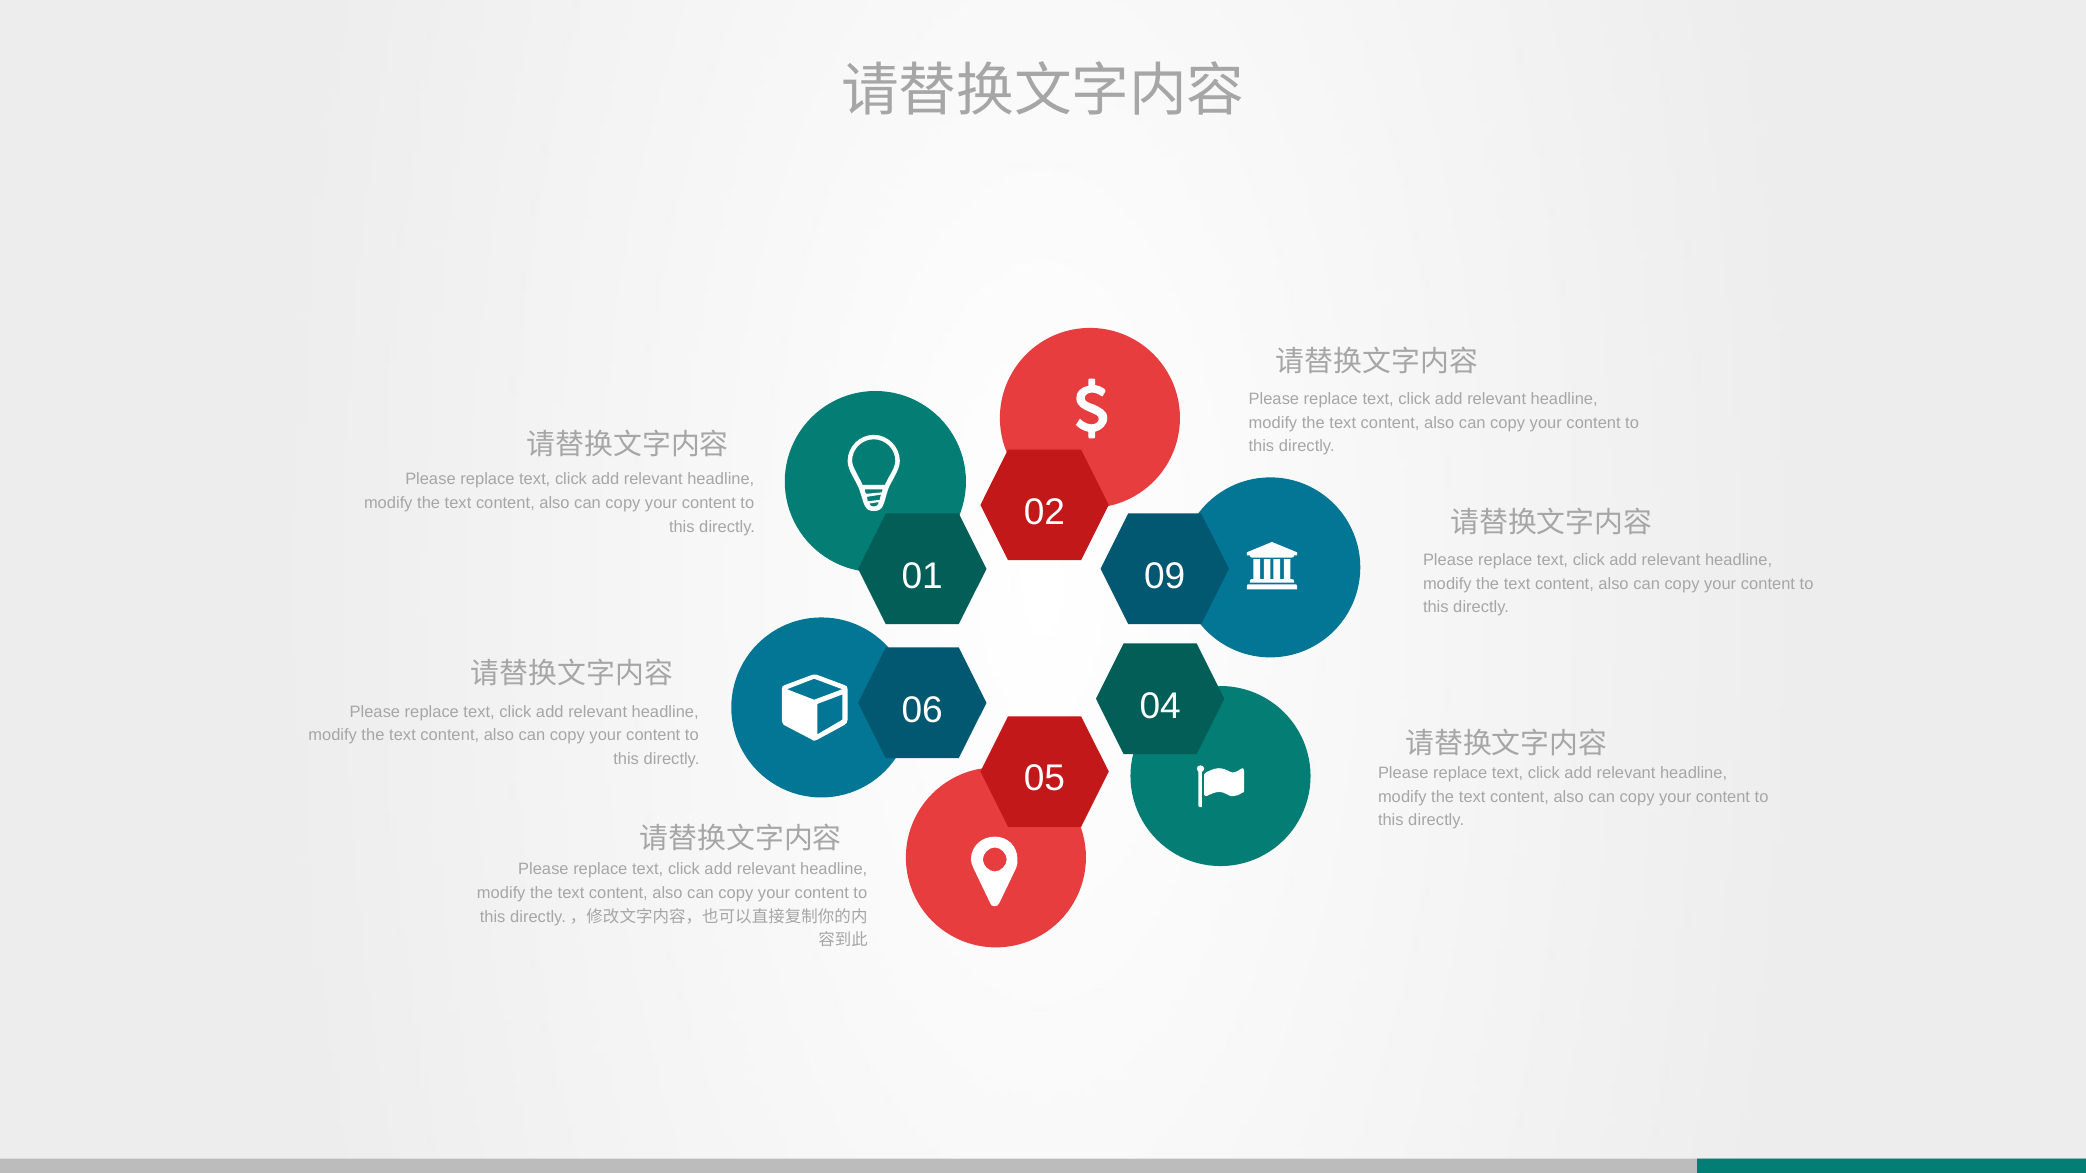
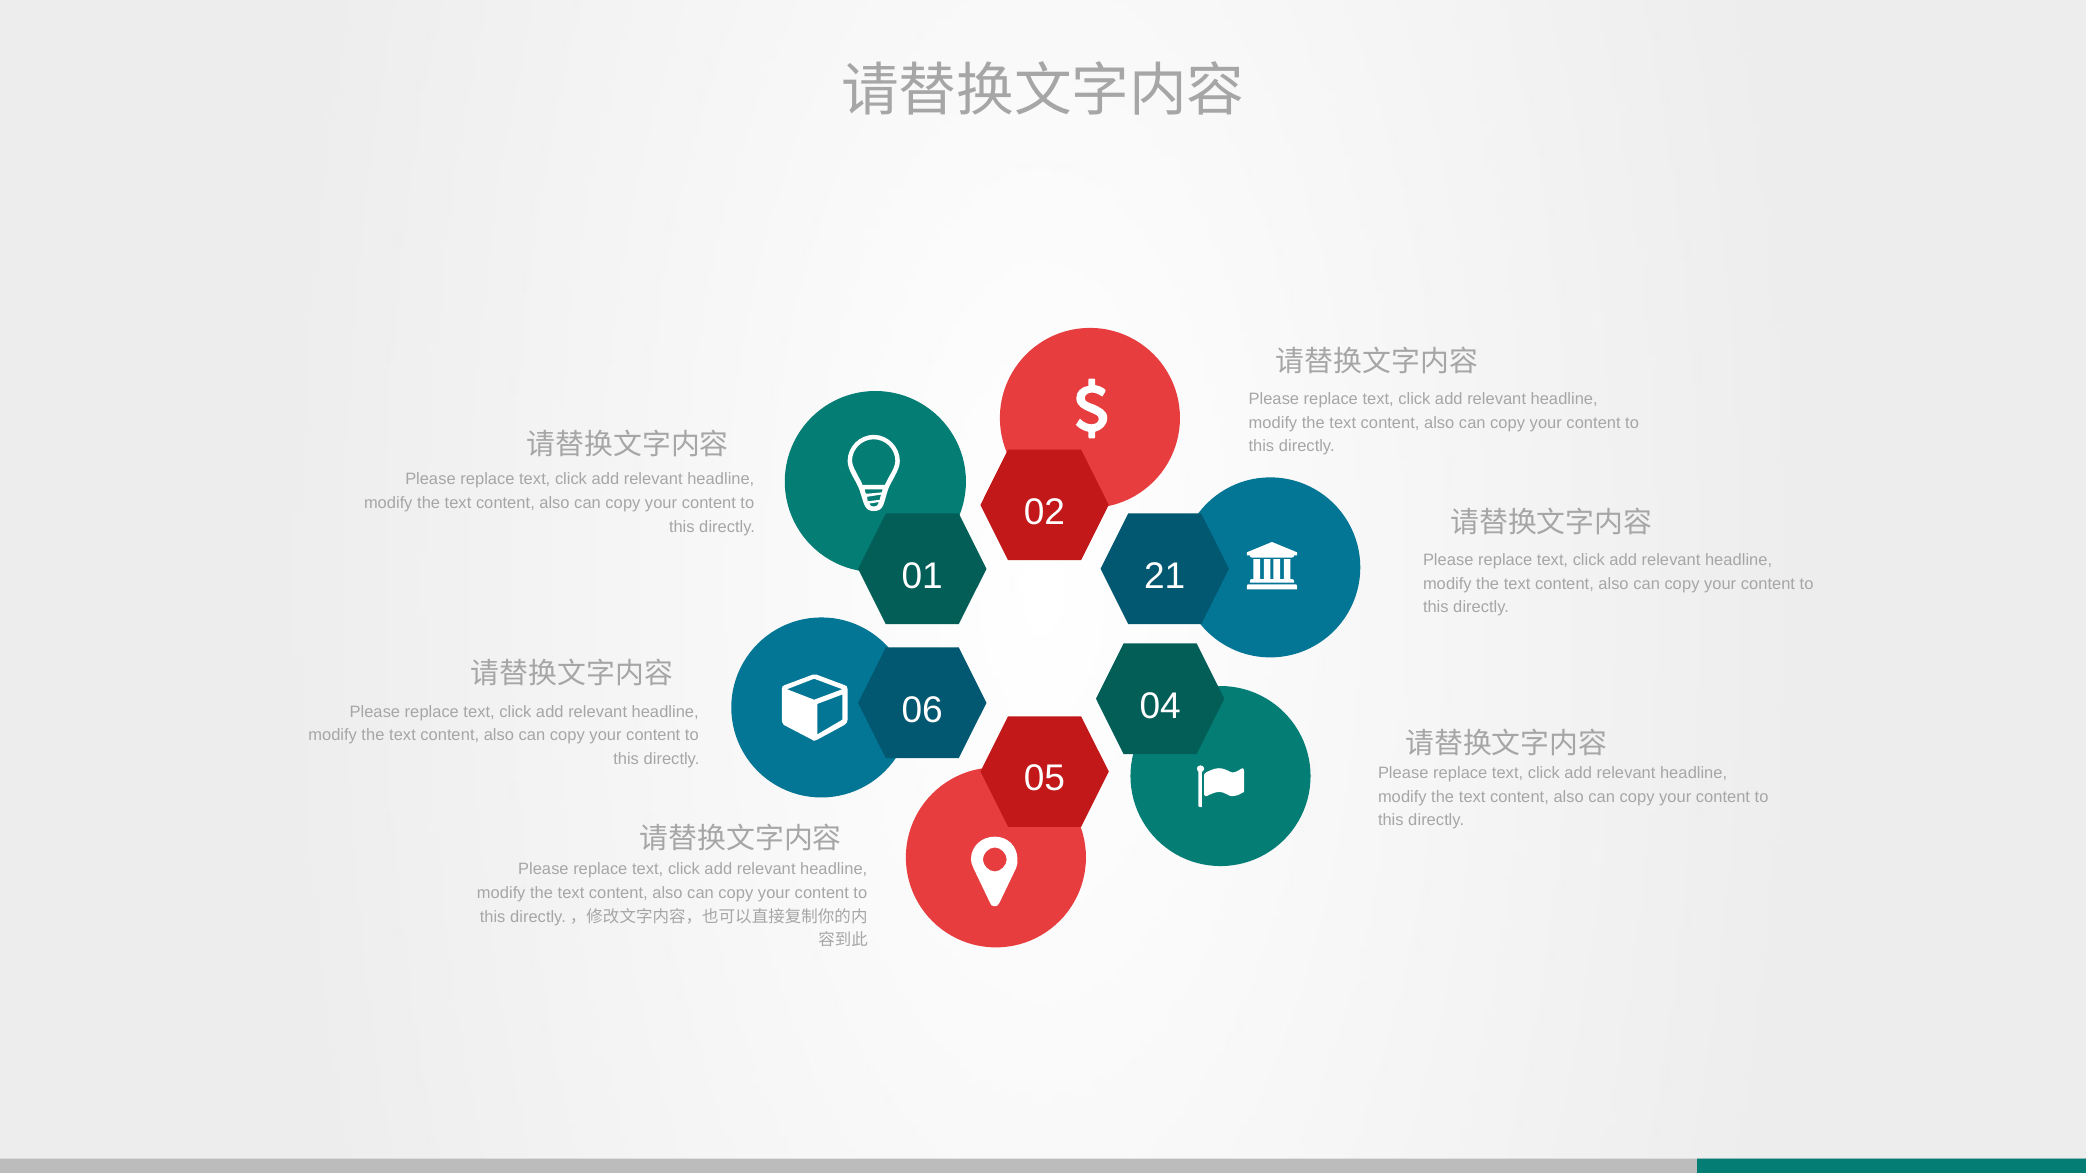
09: 09 -> 21 (1165, 576)
